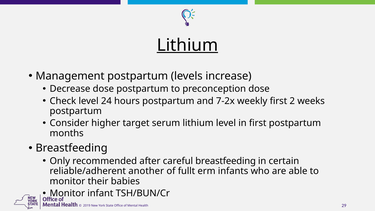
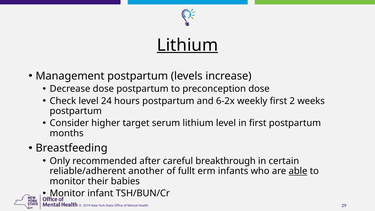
7-2x: 7-2x -> 6-2x (225, 101)
careful breastfeeding: breastfeeding -> breakthrough (226, 161)
able underline: none -> present (298, 171)
